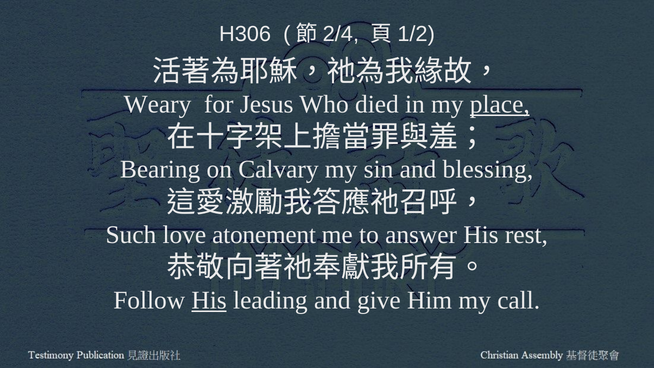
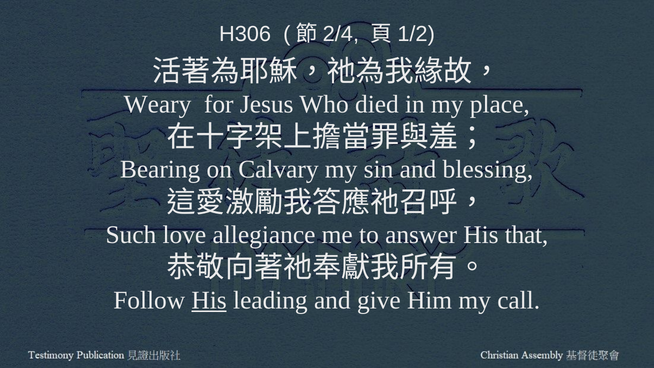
place underline: present -> none (500, 104)
atonement: atonement -> allegiance (264, 235)
rest: rest -> that (527, 235)
